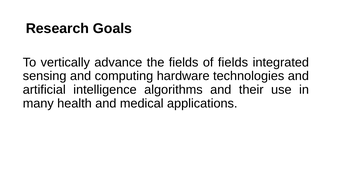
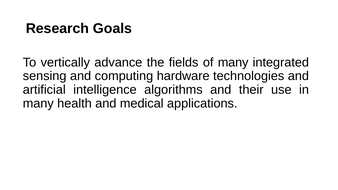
of fields: fields -> many (233, 62)
